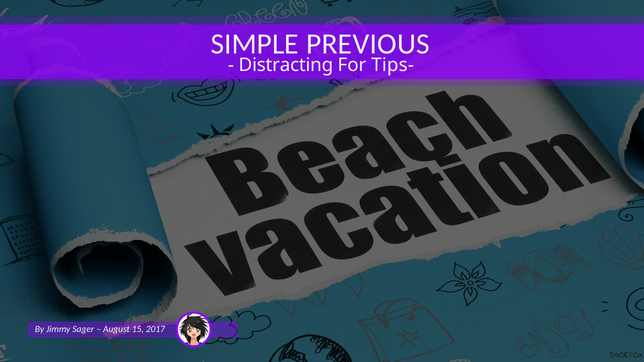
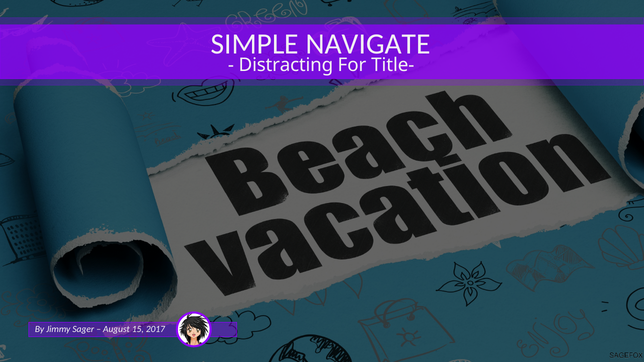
PREVIOUS: PREVIOUS -> NAVIGATE (368, 44)
Tips-: Tips- -> Title- (393, 65)
